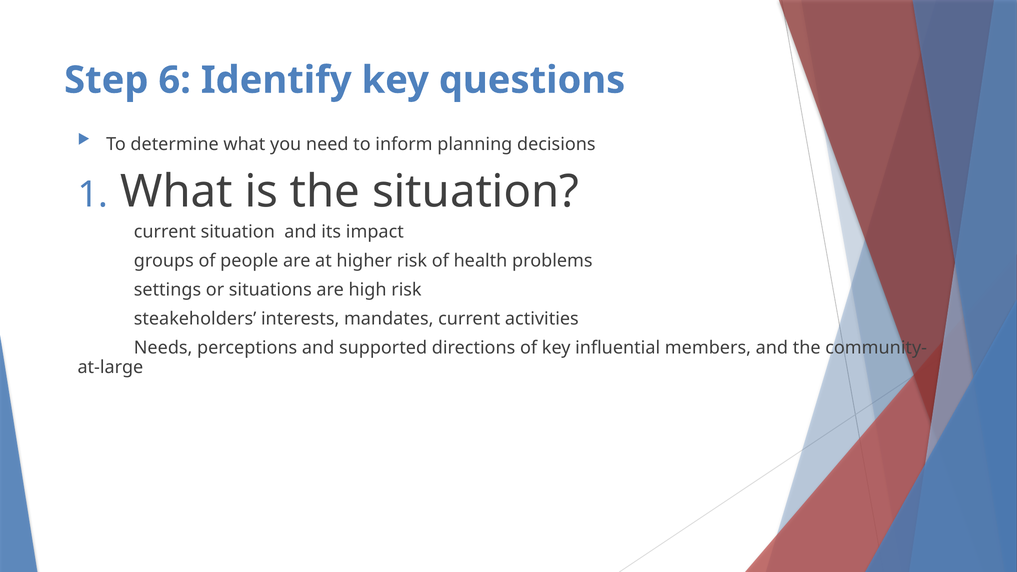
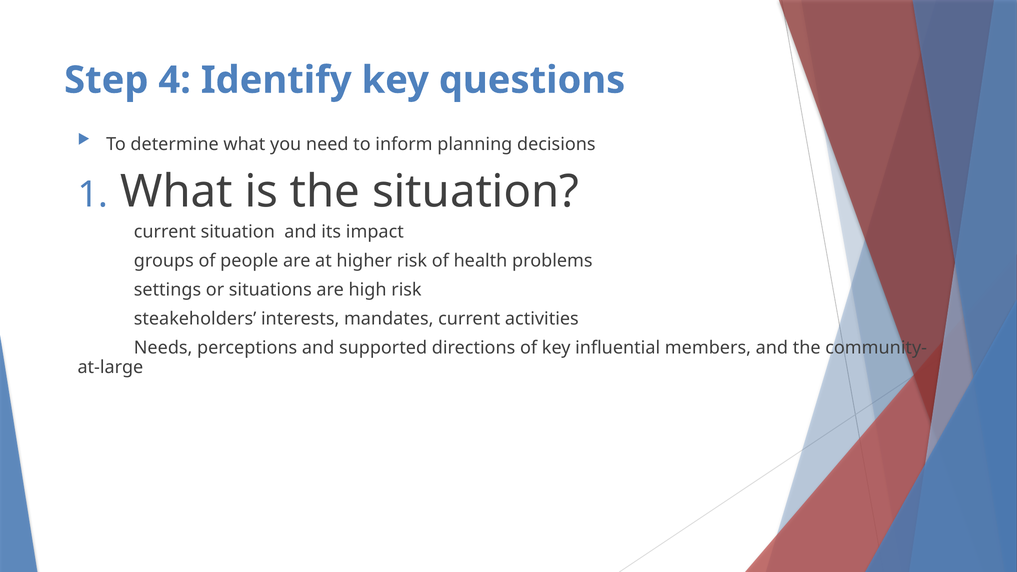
6: 6 -> 4 (175, 80)
